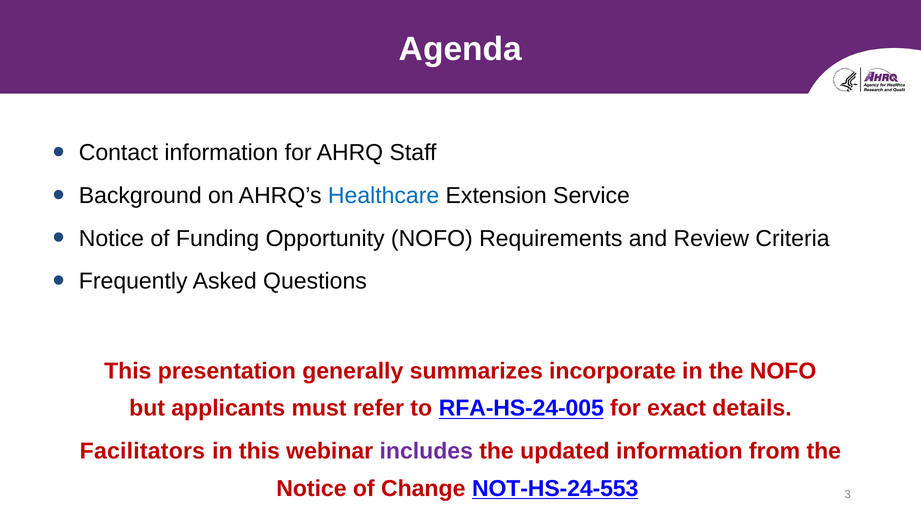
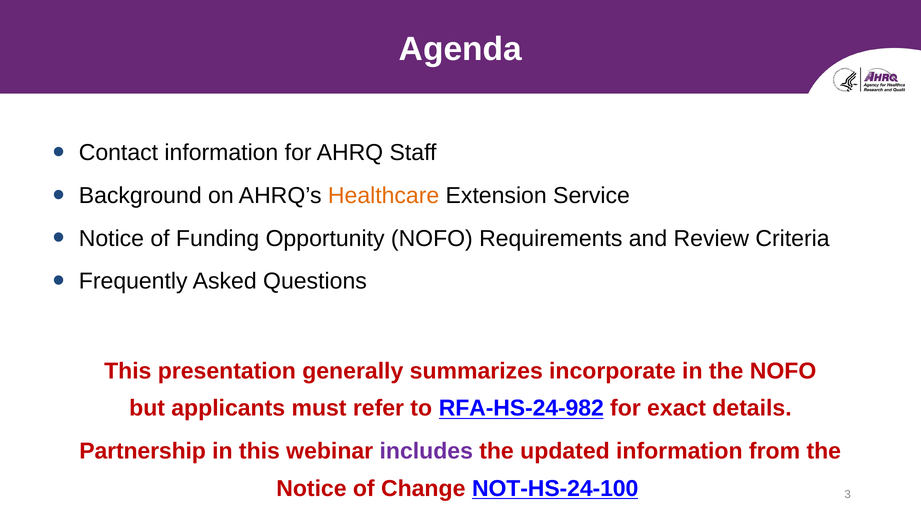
Healthcare colour: blue -> orange (384, 196)
RFA-HS-24-005: RFA-HS-24-005 -> RFA-HS-24-982 (521, 408)
Facilitators: Facilitators -> Partnership (143, 451)
NOT-HS-24-553: NOT-HS-24-553 -> NOT-HS-24-100 (555, 488)
